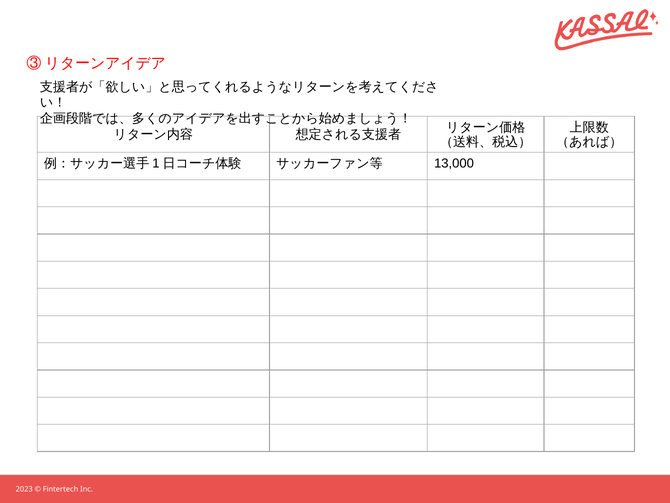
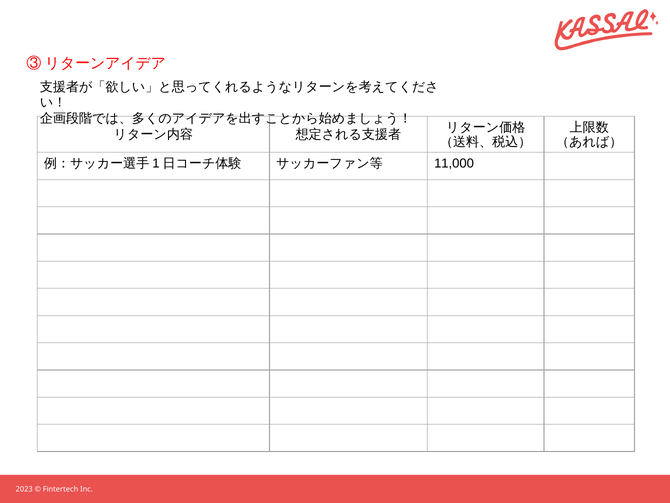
13,000: 13,000 -> 11,000 (454, 163)
